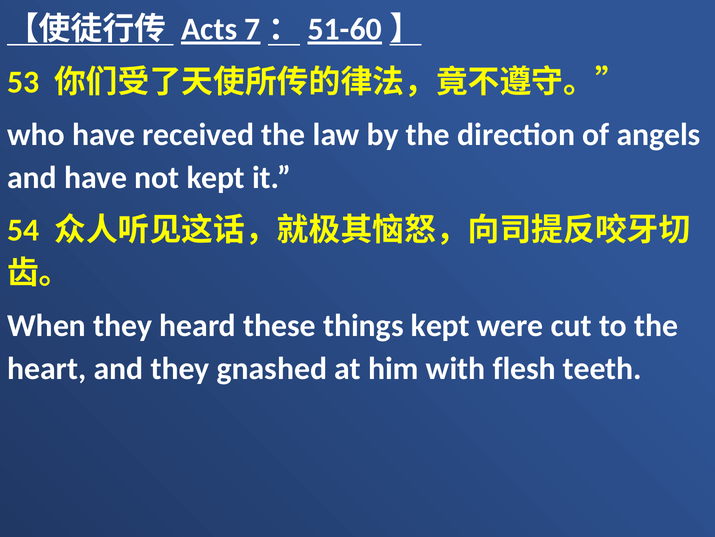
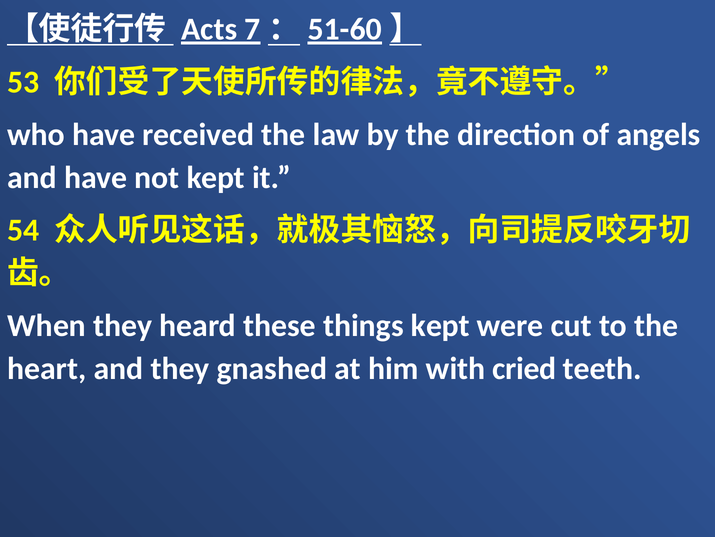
flesh: flesh -> cried (524, 368)
